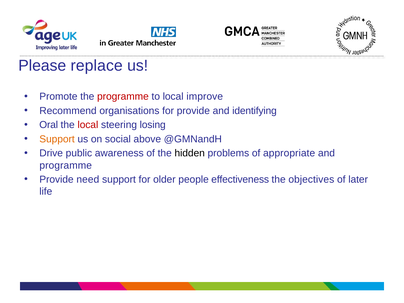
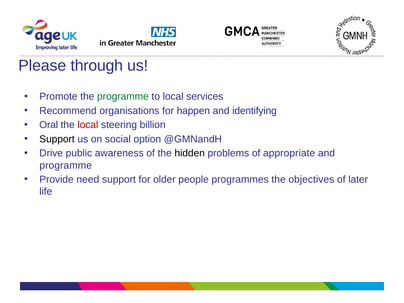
replace: replace -> through (97, 66)
programme colour: red -> green (123, 97)
improve: improve -> services (205, 97)
for provide: provide -> happen (193, 111)
losing: losing -> billion (153, 125)
Support colour: orange -> black (57, 139)
above: above -> option (147, 139)
effectiveness: effectiveness -> programmes (240, 179)
